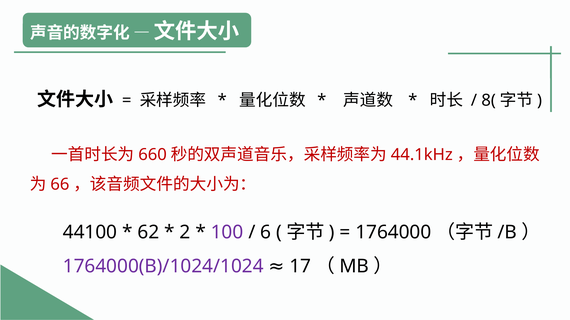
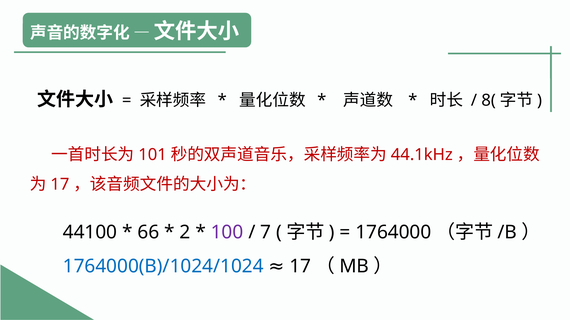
660: 660 -> 101 (153, 155)
66: 66 -> 17 (60, 185)
62: 62 -> 66 (148, 233)
6: 6 -> 7 (266, 233)
1764000(B)/1024/1024 colour: purple -> blue (163, 267)
